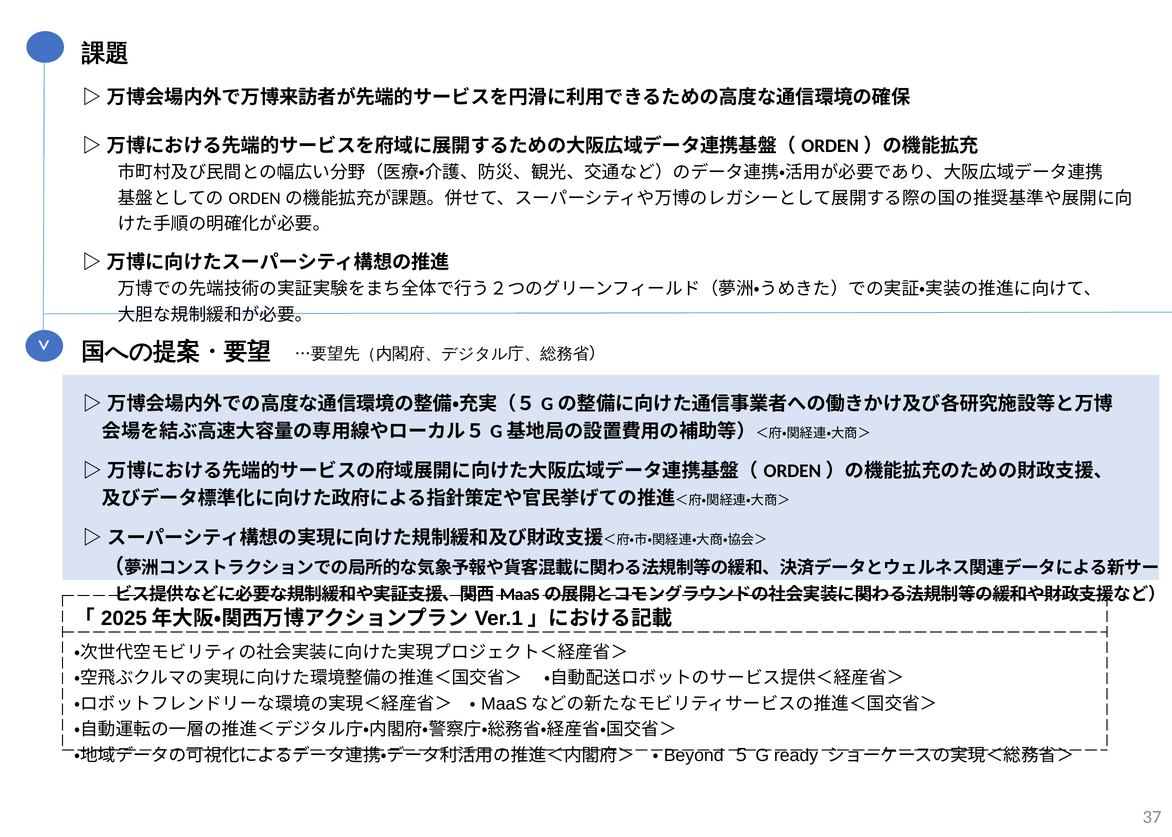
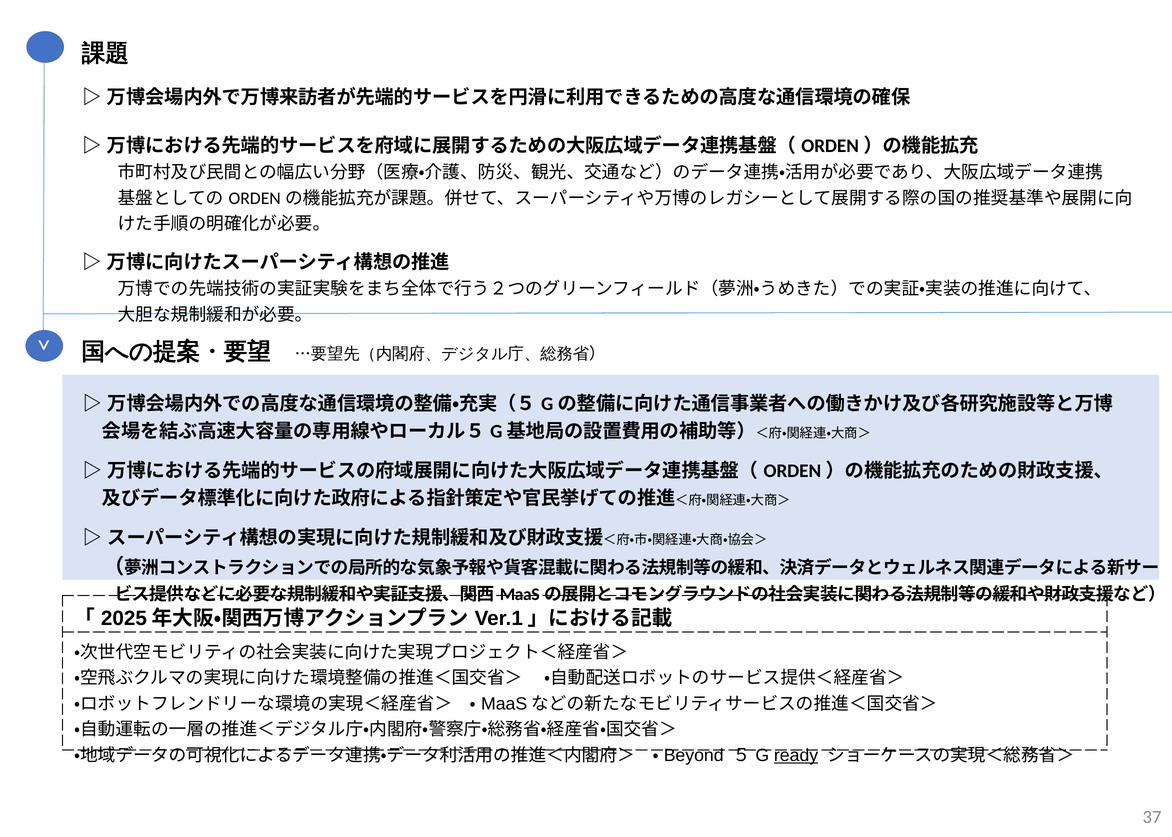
ready underline: none -> present (796, 755)
